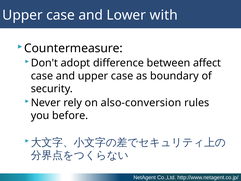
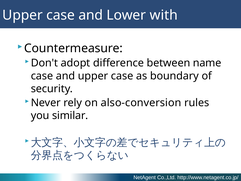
affect: affect -> name (207, 63)
before: before -> similar (70, 115)
